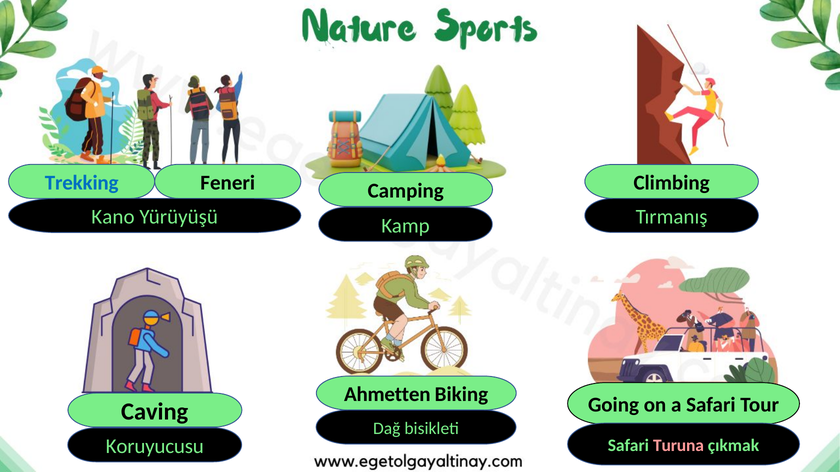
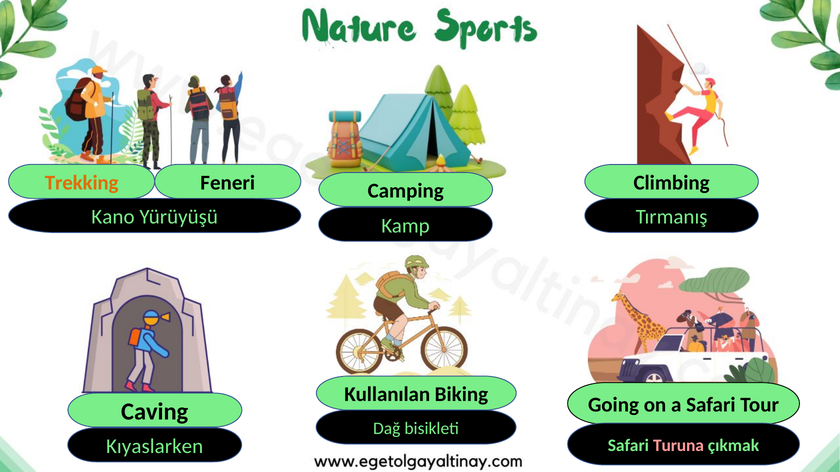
Trekking colour: blue -> orange (82, 183)
Ahmetten: Ahmetten -> Kullanılan (387, 395)
Koruyucusu: Koruyucusu -> Kıyaslarken (155, 447)
